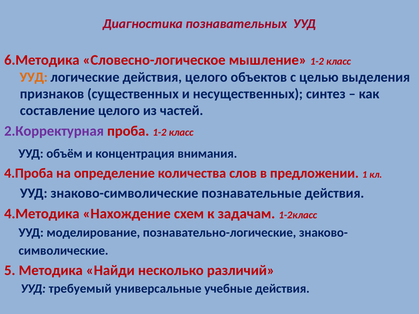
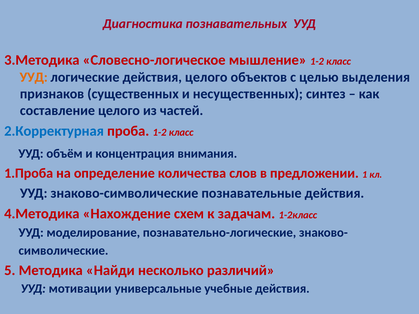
6.Методика: 6.Методика -> 3.Методика (42, 60)
2.Корректурная colour: purple -> blue (54, 131)
4.Проба: 4.Проба -> 1.Проба (29, 174)
требуемый: требуемый -> мотивации (80, 289)
